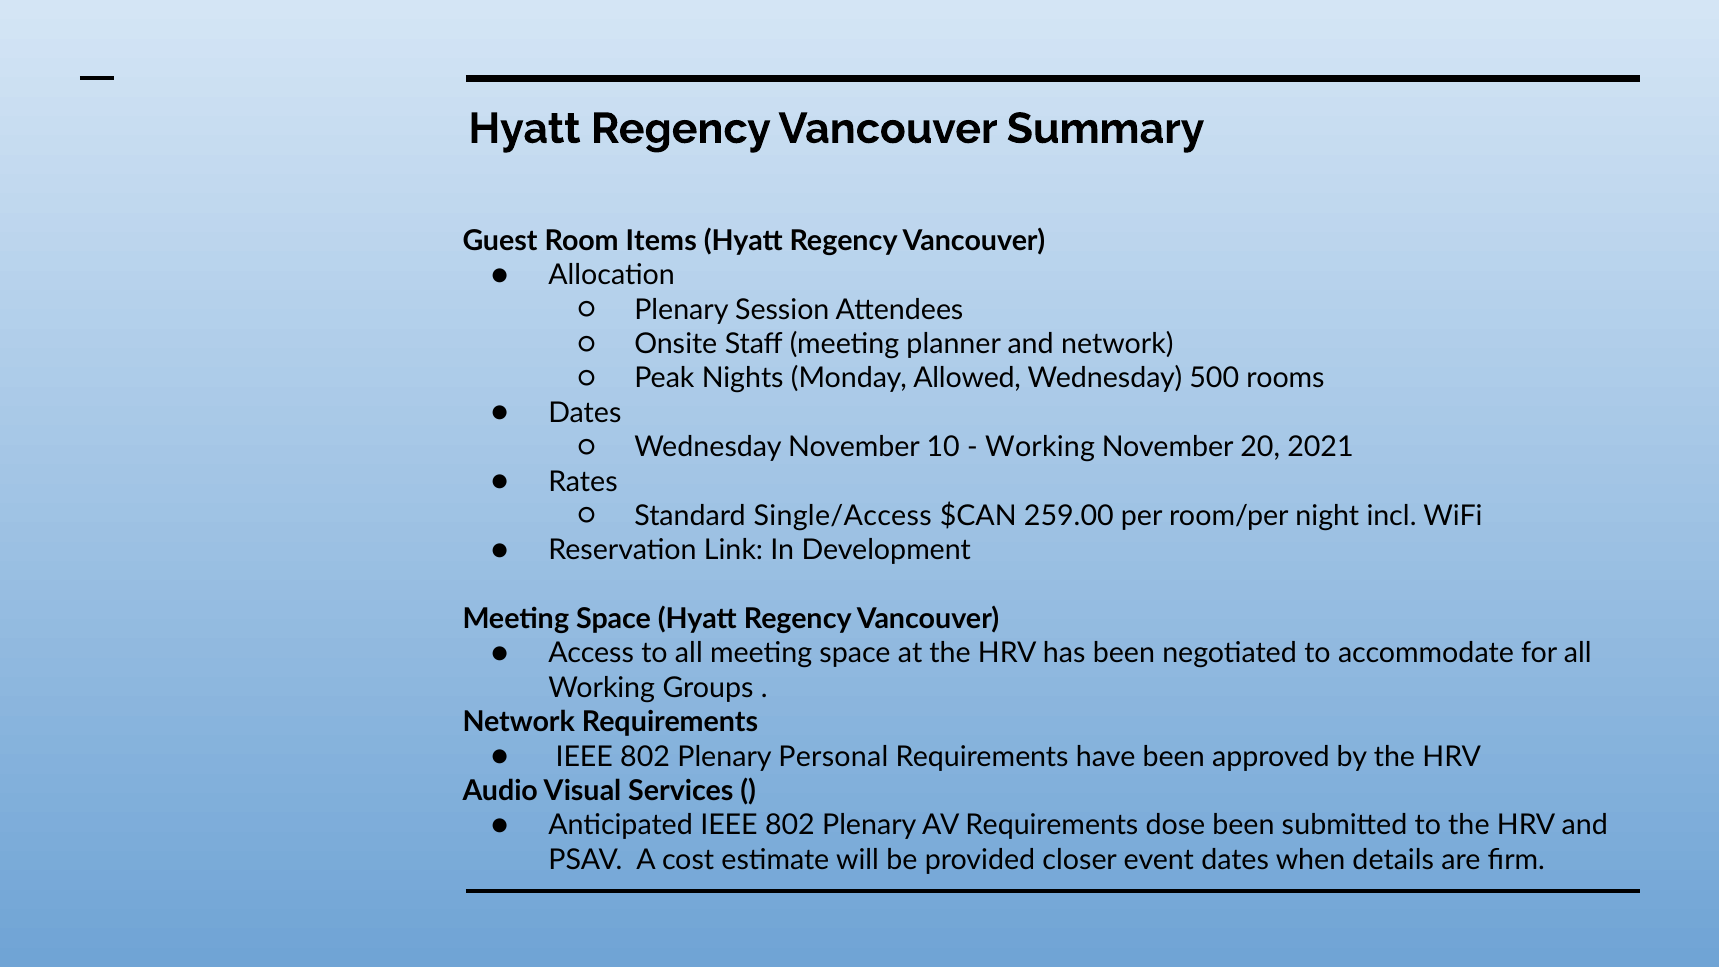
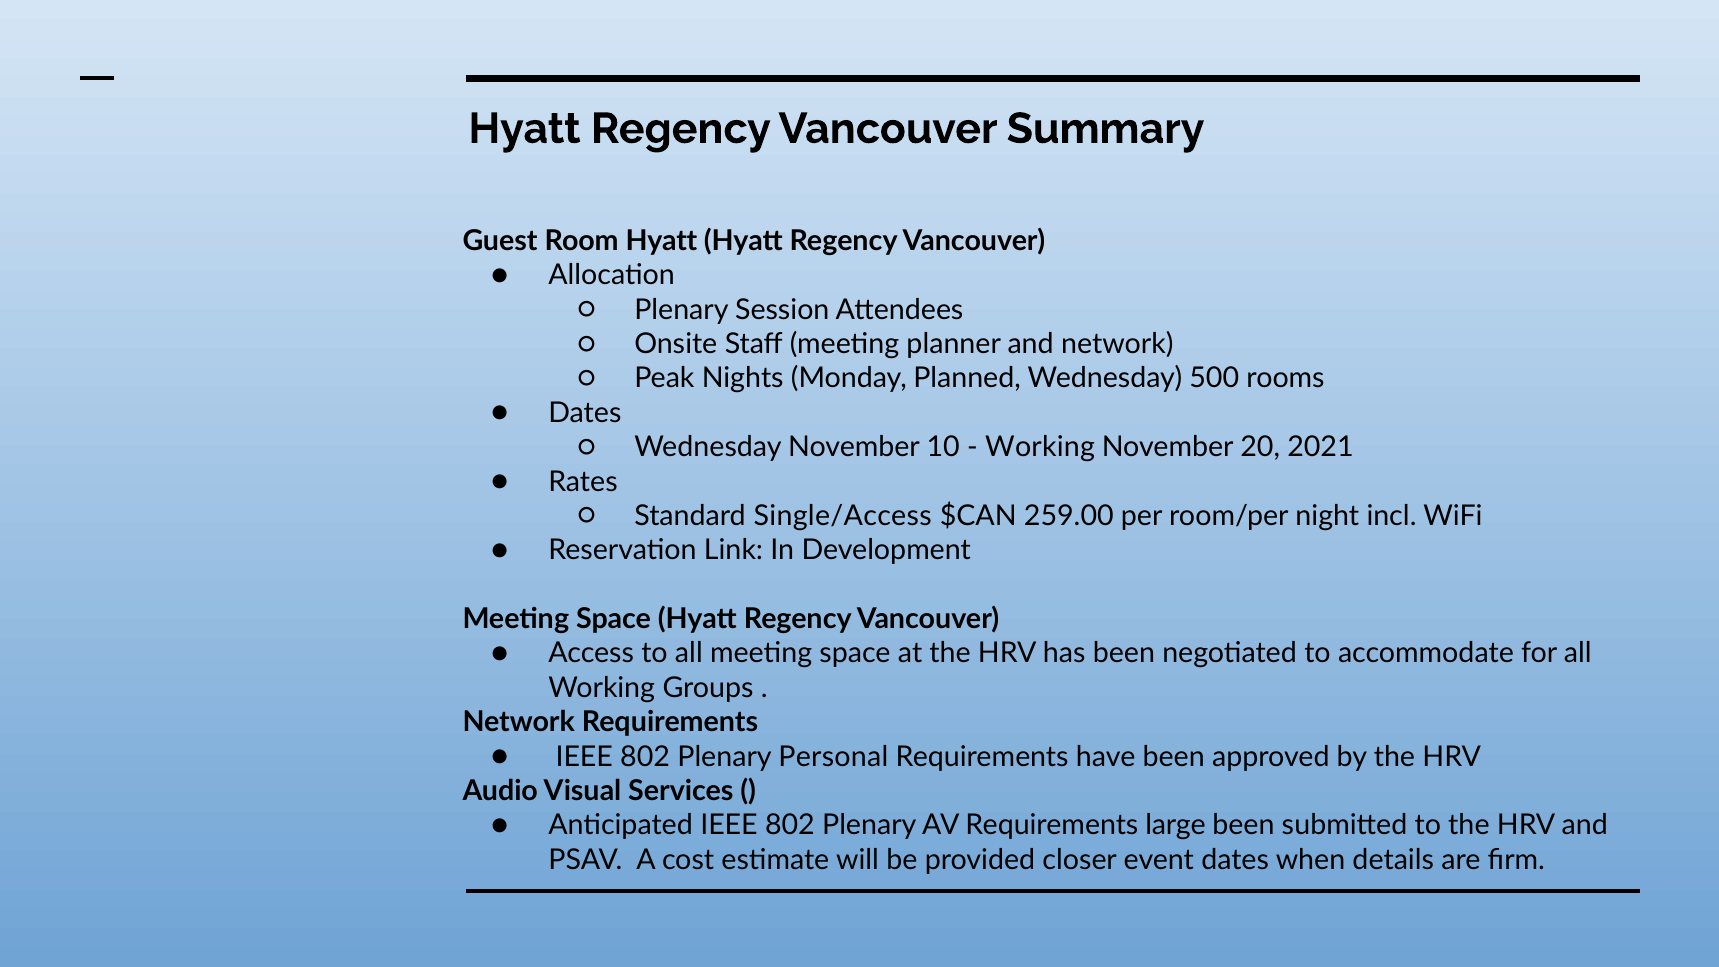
Room Items: Items -> Hyatt (661, 241)
Allowed: Allowed -> Planned (967, 378)
dose: dose -> large (1176, 825)
